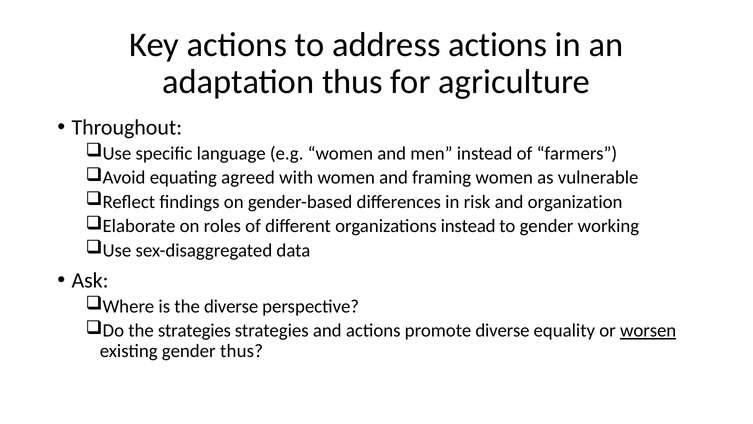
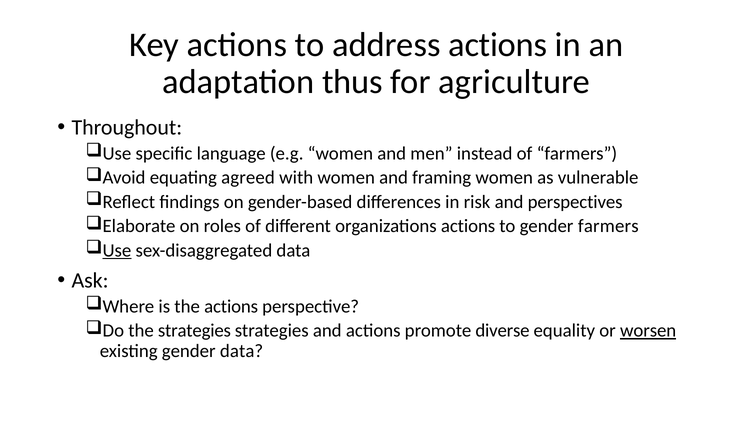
organization: organization -> perspectives (575, 202)
organizations instead: instead -> actions (468, 226)
gender working: working -> farmers (608, 226)
Use underline: none -> present (117, 250)
the diverse: diverse -> actions (231, 306)
gender thus: thus -> data (242, 351)
